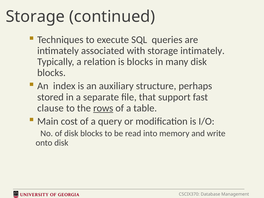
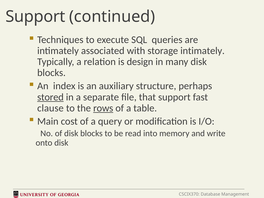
Storage: Storage -> Support (35, 17)
is blocks: blocks -> design (140, 62)
stored underline: none -> present (50, 97)
